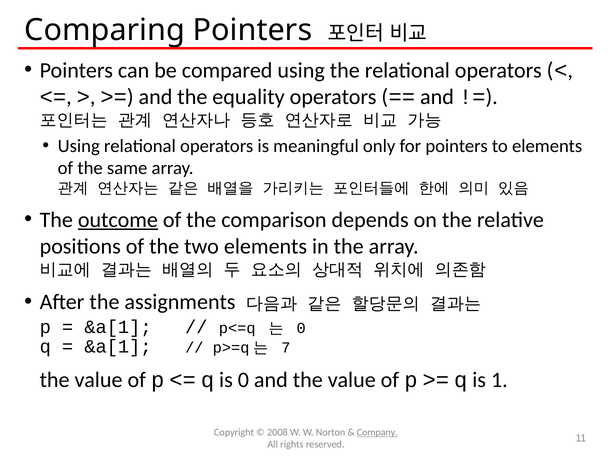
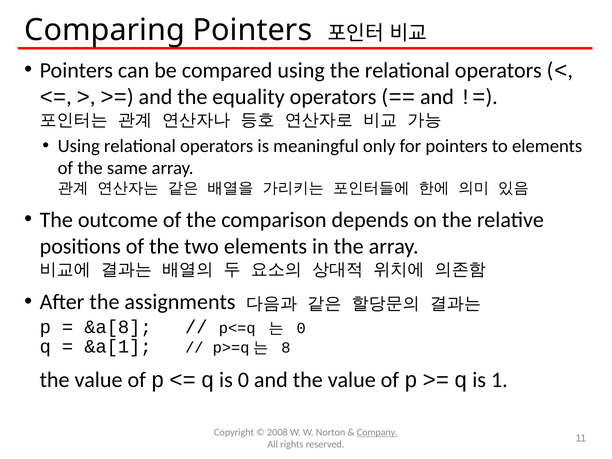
outcome underline: present -> none (118, 220)
&a[1: &a[1 -> &a[8 (118, 327)
7: 7 -> 8 (286, 348)
